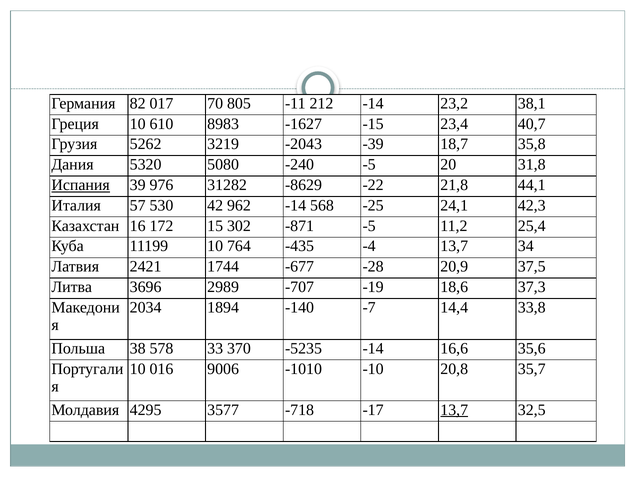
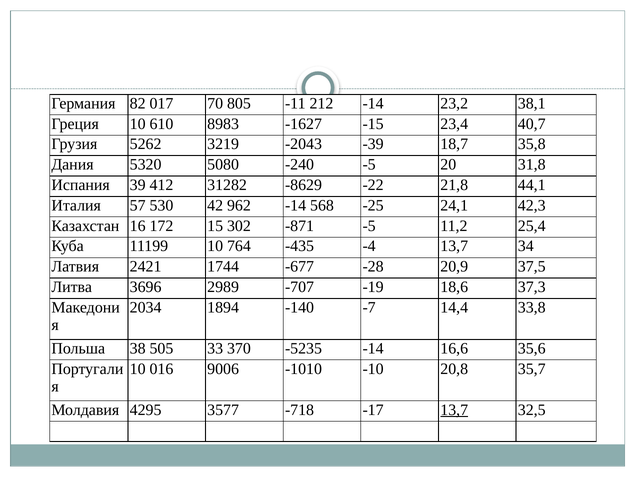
Испания underline: present -> none (81, 185)
976: 976 -> 412 (161, 185)
578: 578 -> 505 (161, 348)
